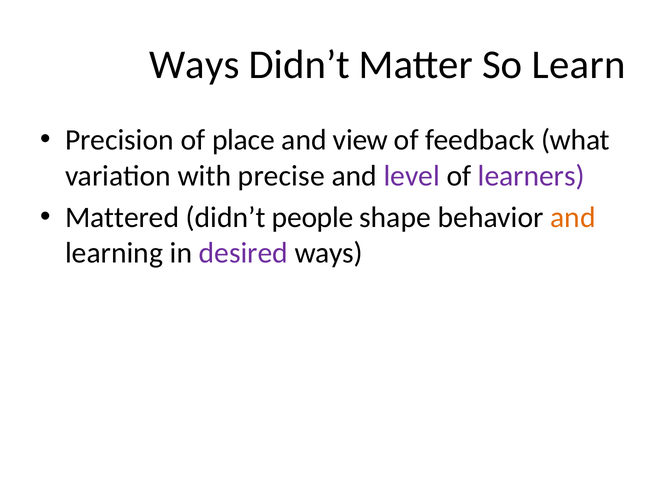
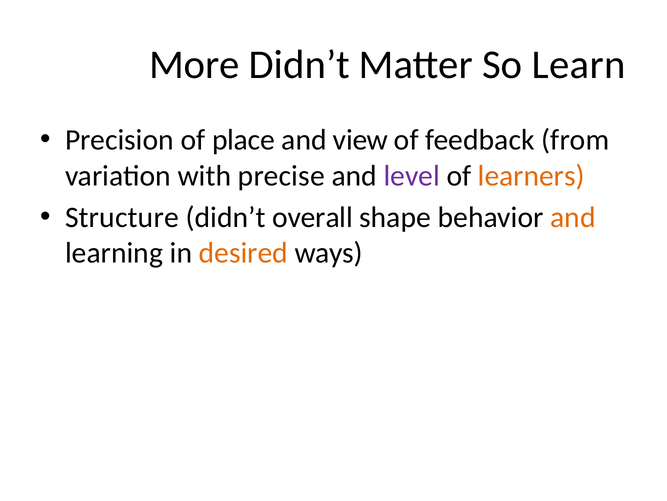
Ways: Ways -> More (194, 65)
what: what -> from (575, 140)
learners colour: purple -> orange (531, 176)
Mattered: Mattered -> Structure (122, 217)
people: people -> overall (313, 217)
desired colour: purple -> orange (243, 253)
